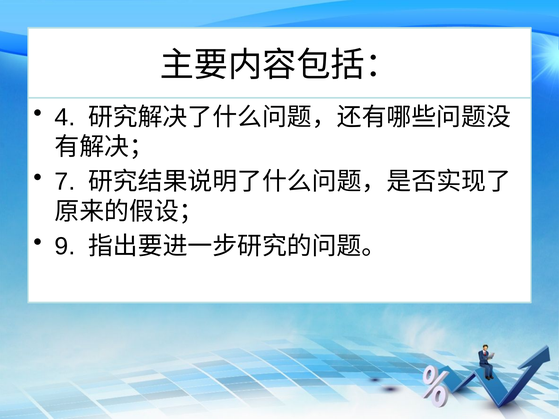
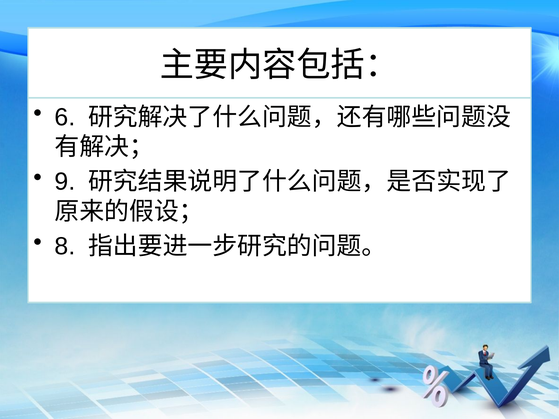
4: 4 -> 6 (65, 117)
7: 7 -> 9 (65, 182)
9: 9 -> 8 (65, 247)
